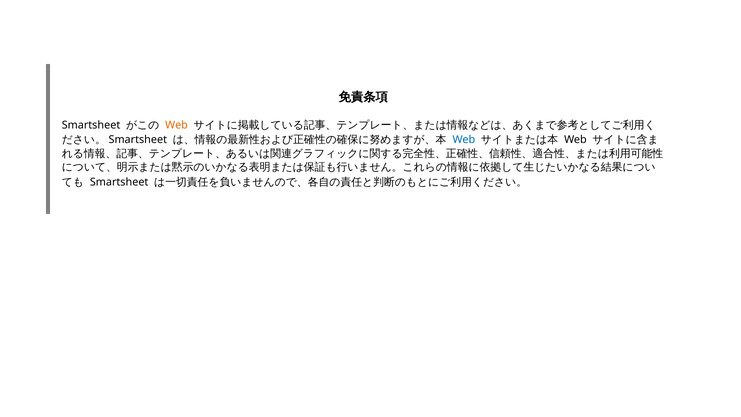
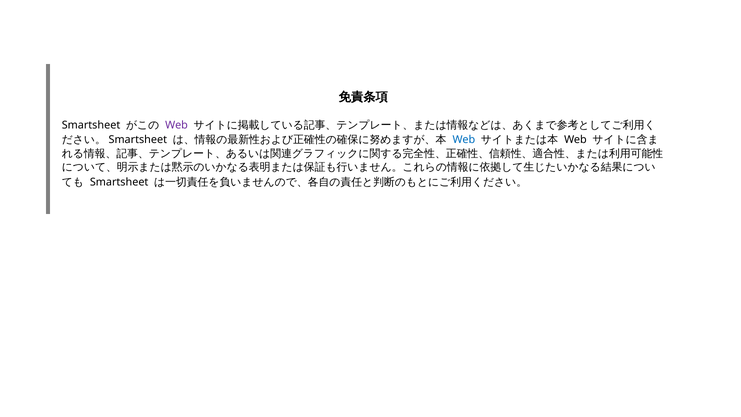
Web colour: orange -> purple (177, 125)
